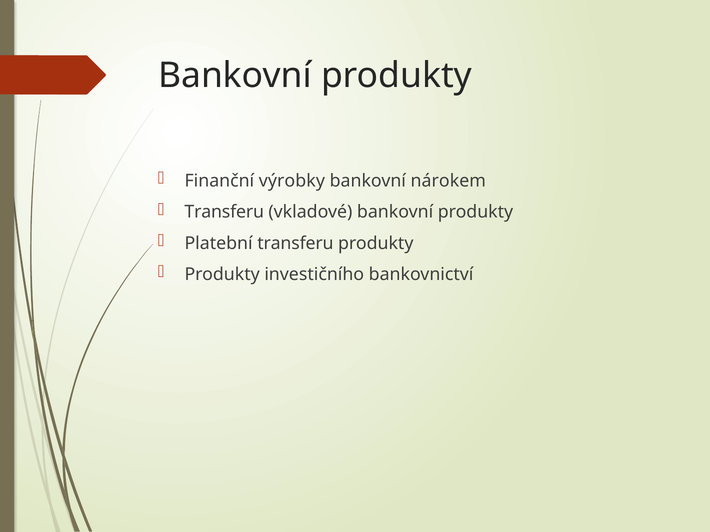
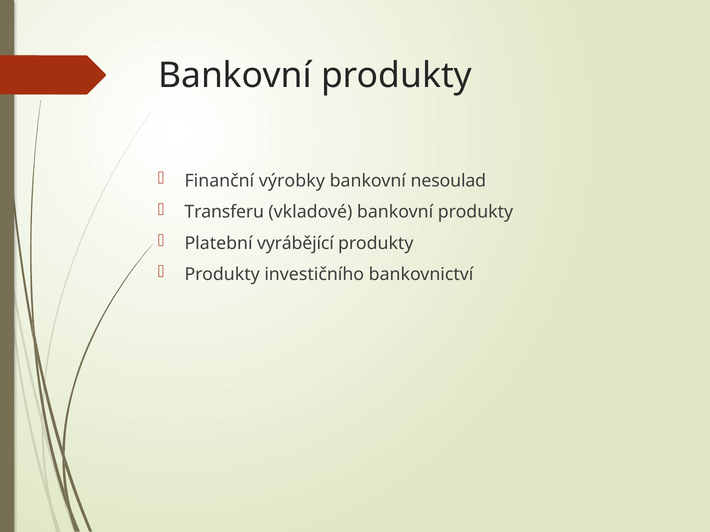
nárokem: nárokem -> nesoulad (448, 181)
Platební transferu: transferu -> vyrábějící (295, 243)
